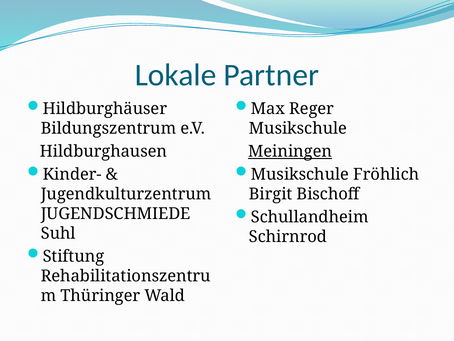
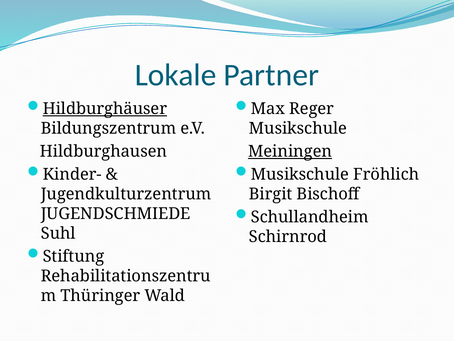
Hildburghäuser underline: none -> present (105, 109)
